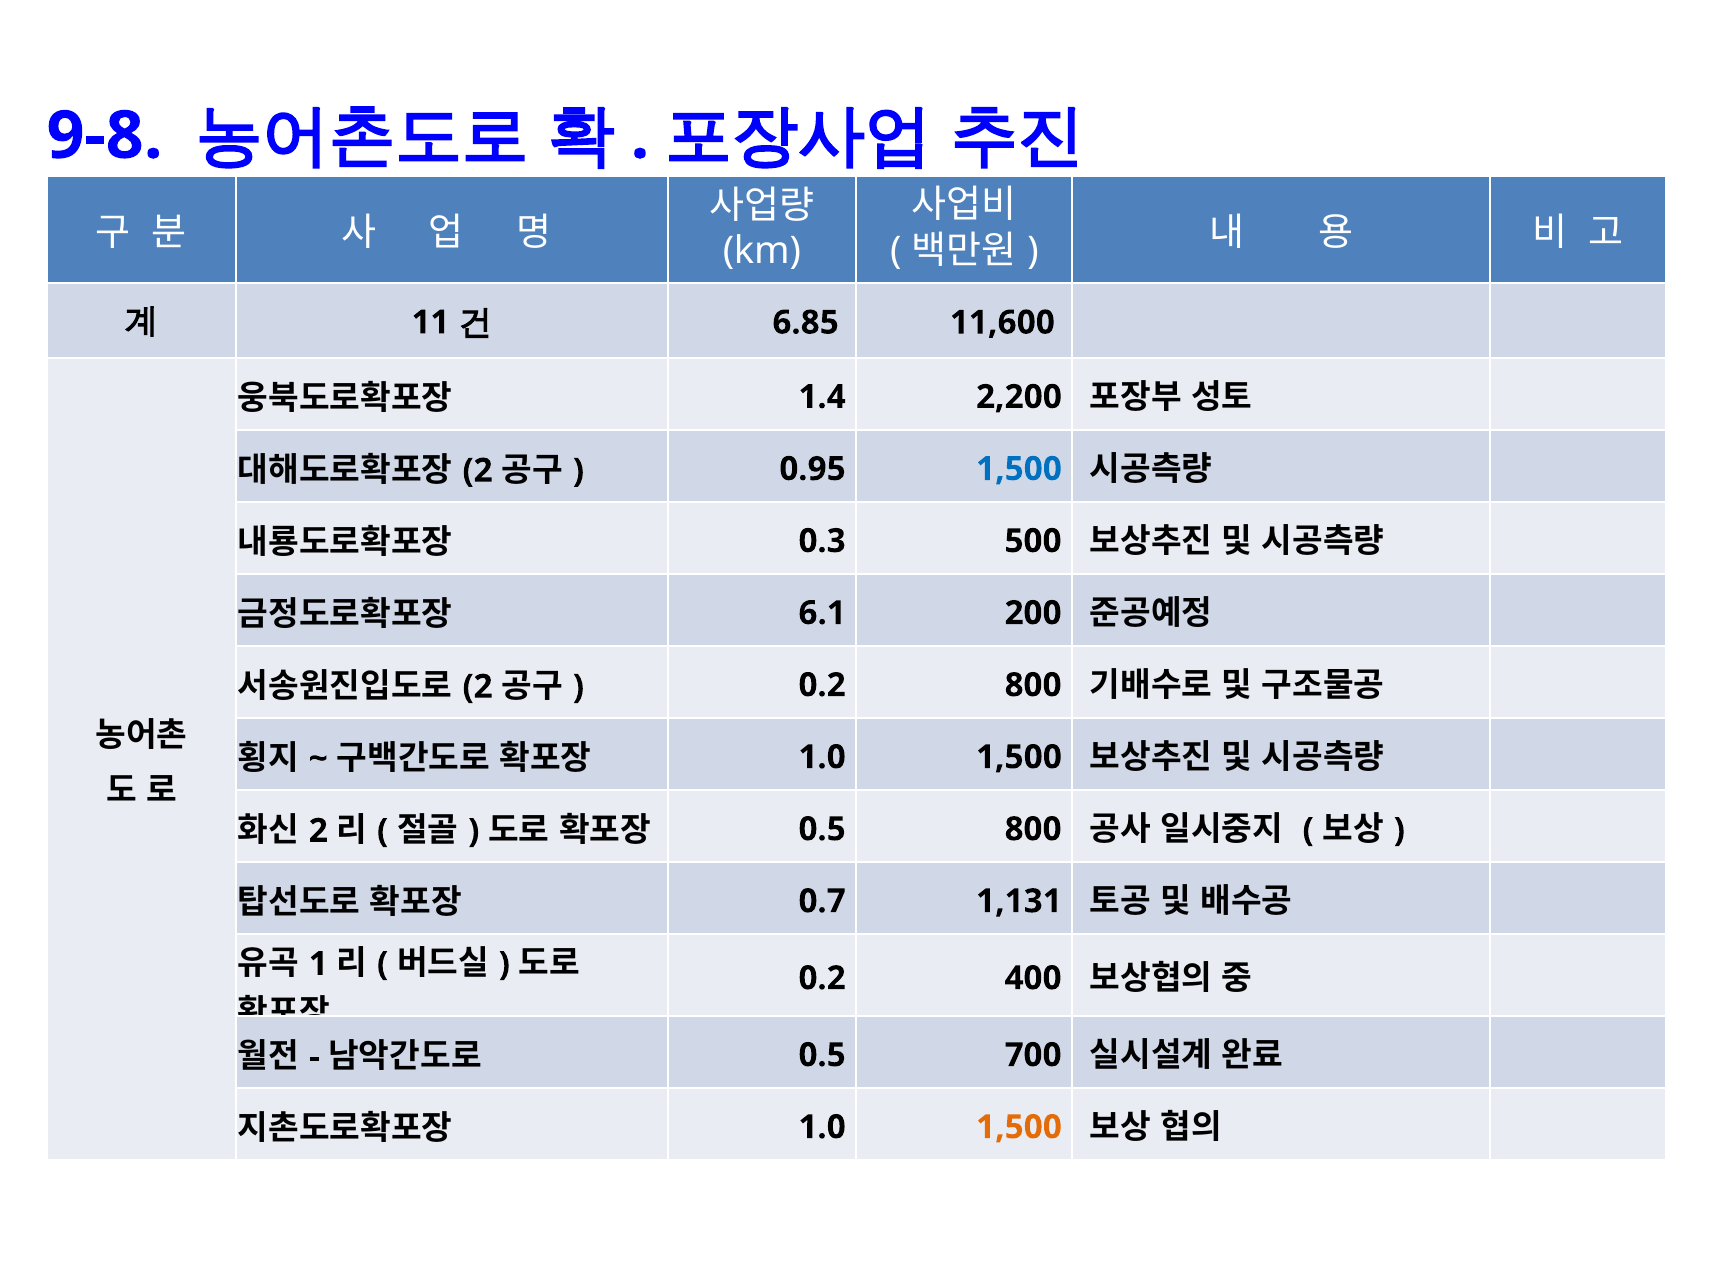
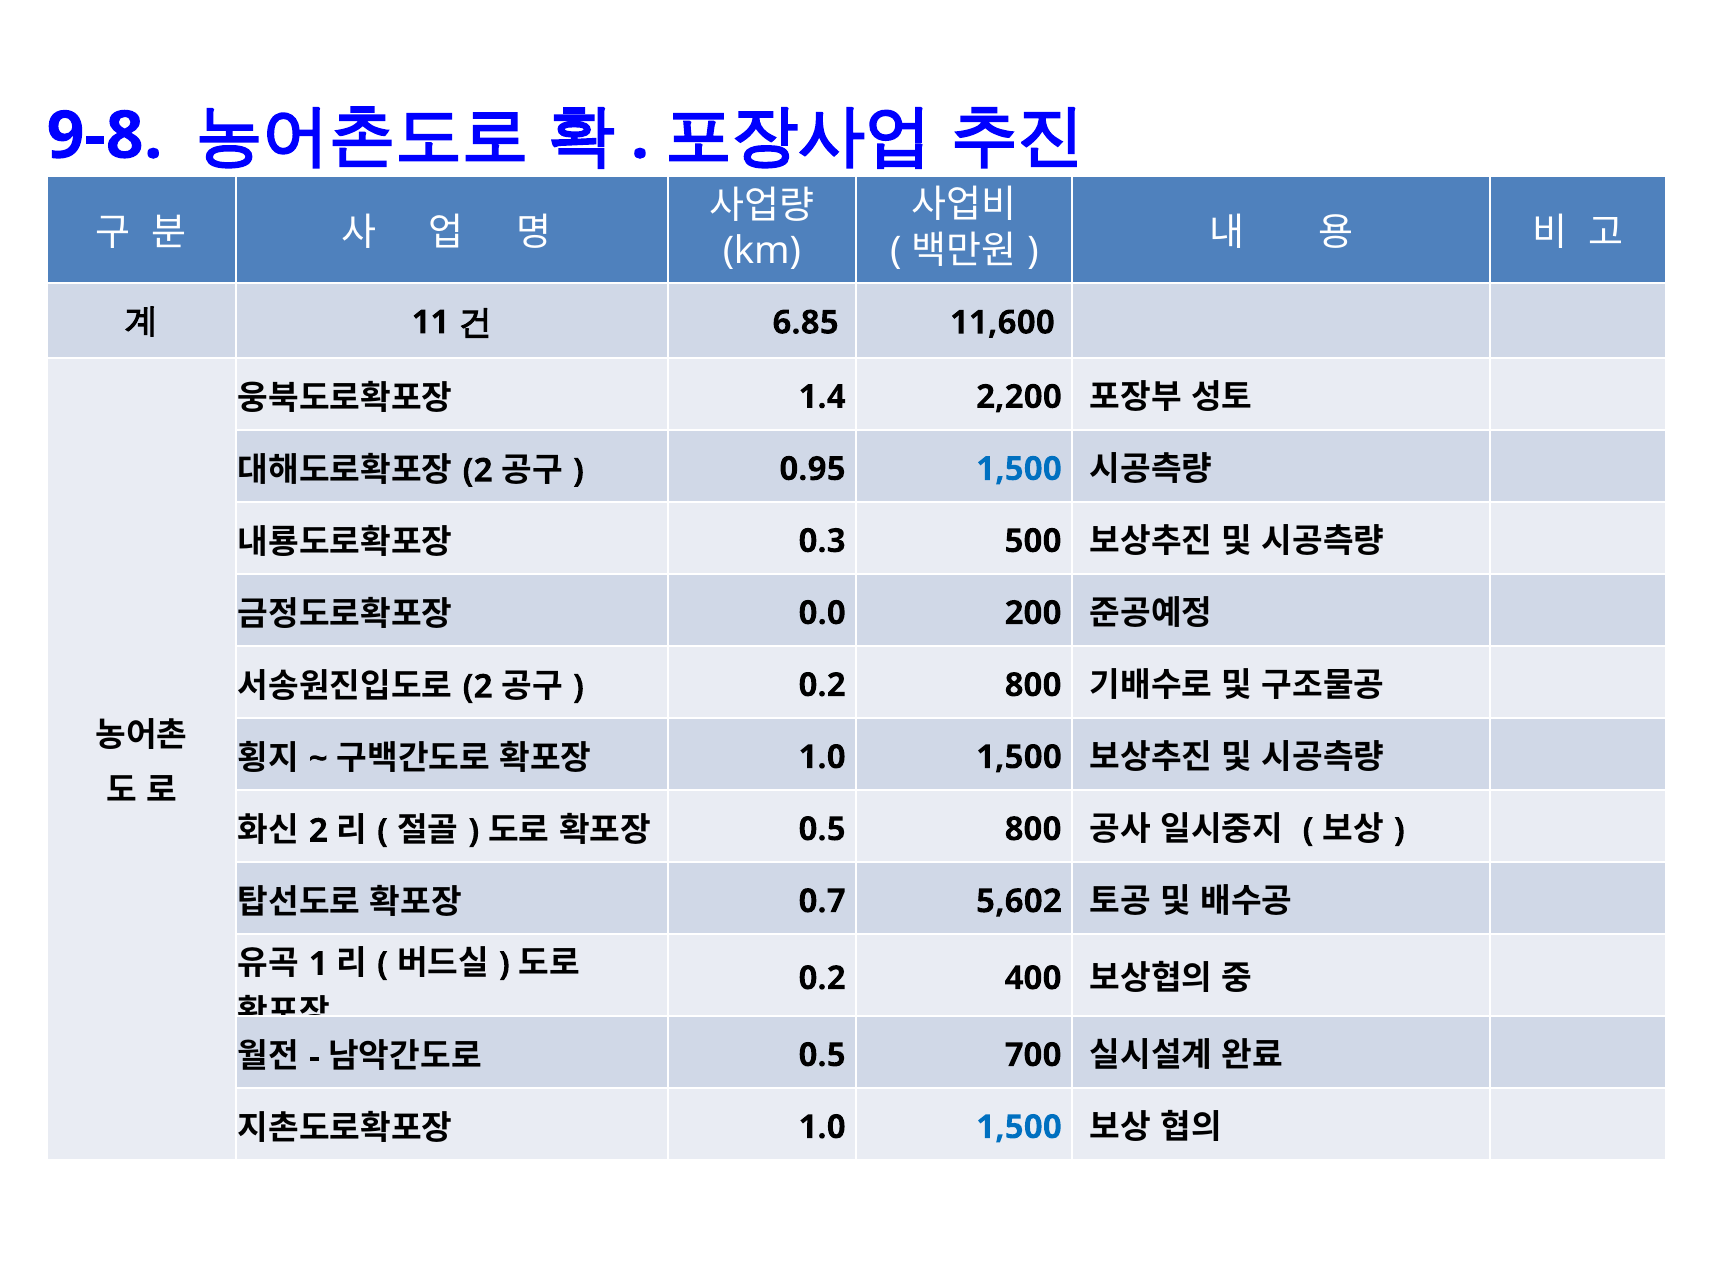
6.1: 6.1 -> 0.0 (822, 613)
1,131: 1,131 -> 5,602 (1019, 901)
1,500 colour: orange -> blue (1019, 1127)
